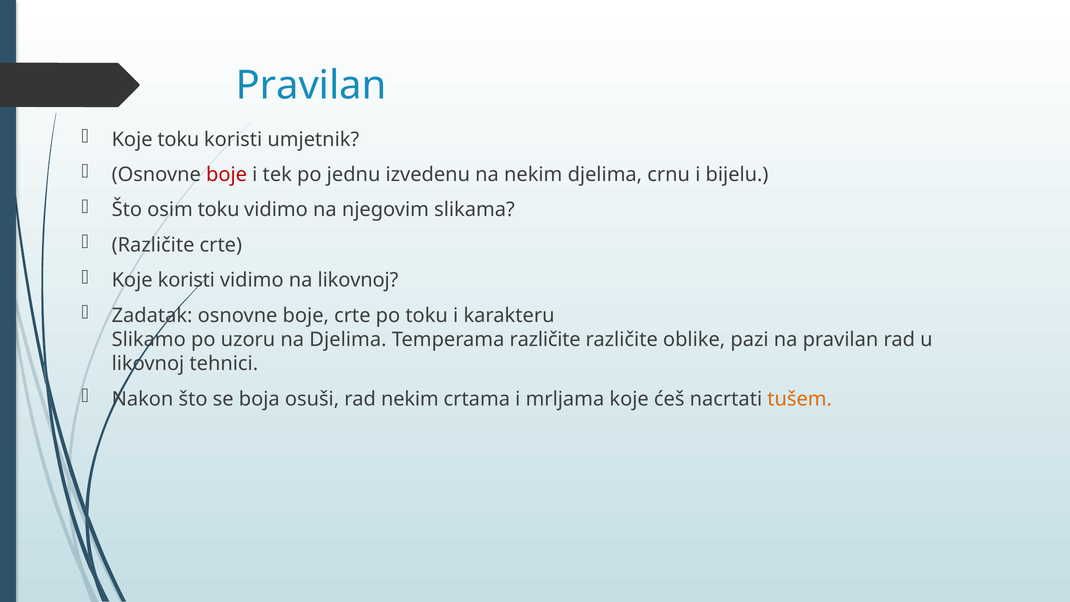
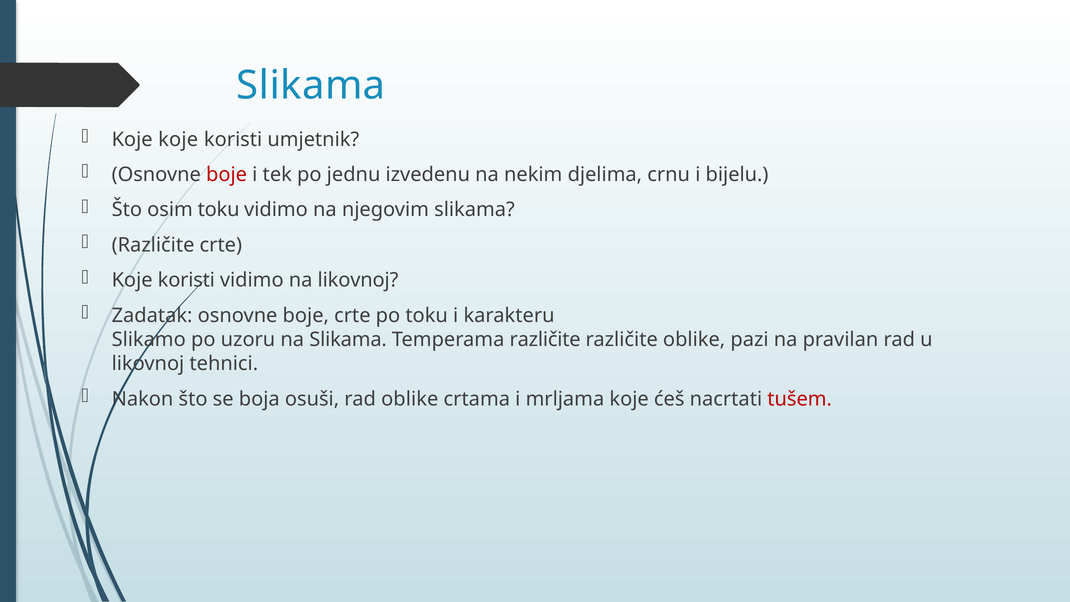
Pravilan: Pravilan -> Slikama (311, 86)
Koje toku: toku -> koje (178, 139)
na Djelima: Djelima -> Slikama (348, 340)
rad nekim: nekim -> oblike (410, 399)
tušem colour: orange -> red (800, 399)
